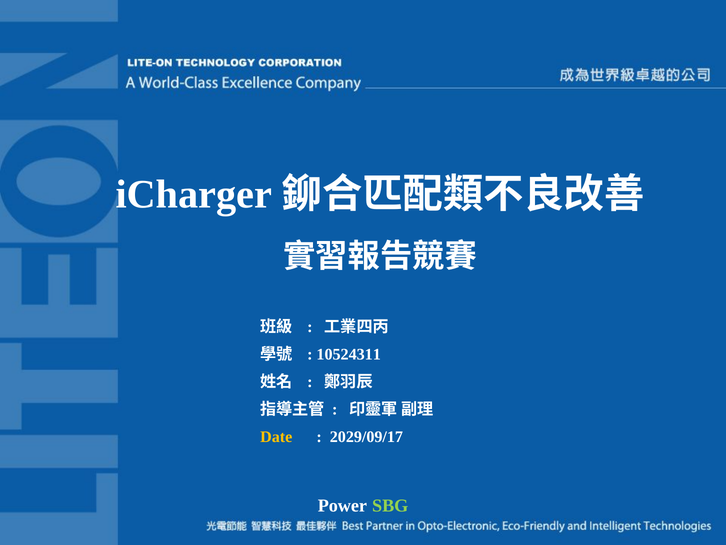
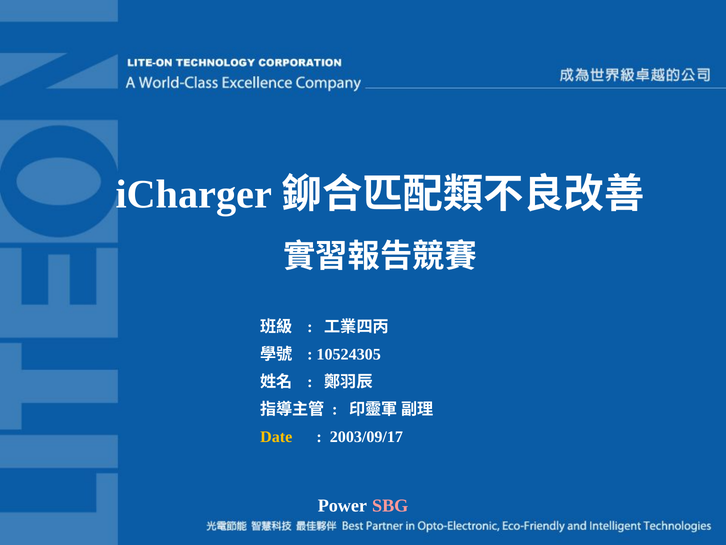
10524311: 10524311 -> 10524305 (349, 354)
2029/09/17: 2029/09/17 -> 2003/09/17 (366, 436)
SBG colour: light green -> pink (390, 505)
